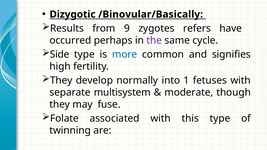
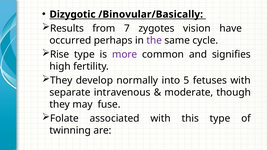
9: 9 -> 7 (127, 28)
refers: refers -> vision (197, 28)
Side: Side -> Rise (60, 54)
more colour: blue -> purple (125, 54)
1: 1 -> 5 (186, 80)
multisystem: multisystem -> intravenous (122, 92)
